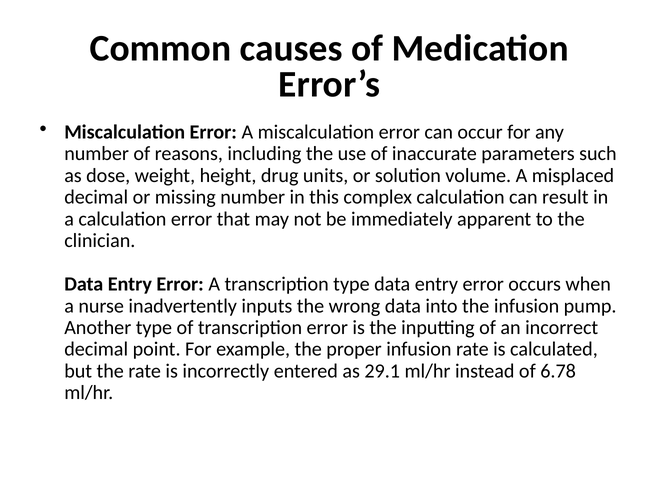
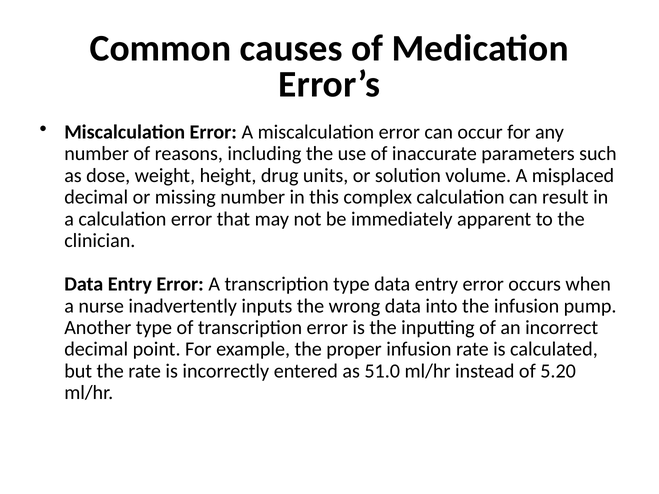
29.1: 29.1 -> 51.0 (382, 371)
6.78: 6.78 -> 5.20 (558, 371)
